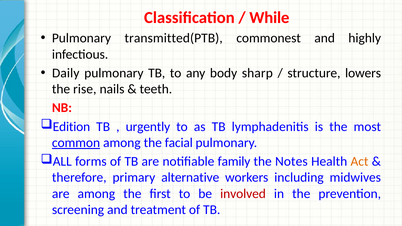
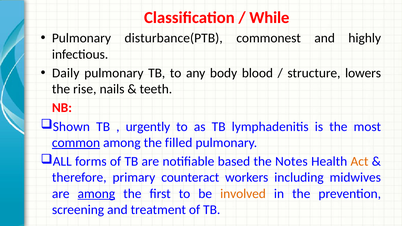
transmitted(PTB: transmitted(PTB -> disturbance(PTB (174, 38)
sharp: sharp -> blood (257, 73)
Edition: Edition -> Shown (71, 127)
facial: facial -> filled (179, 143)
family: family -> based (234, 162)
alternative: alternative -> counteract (190, 178)
among underline: none -> present (96, 194)
involved colour: red -> orange (243, 194)
